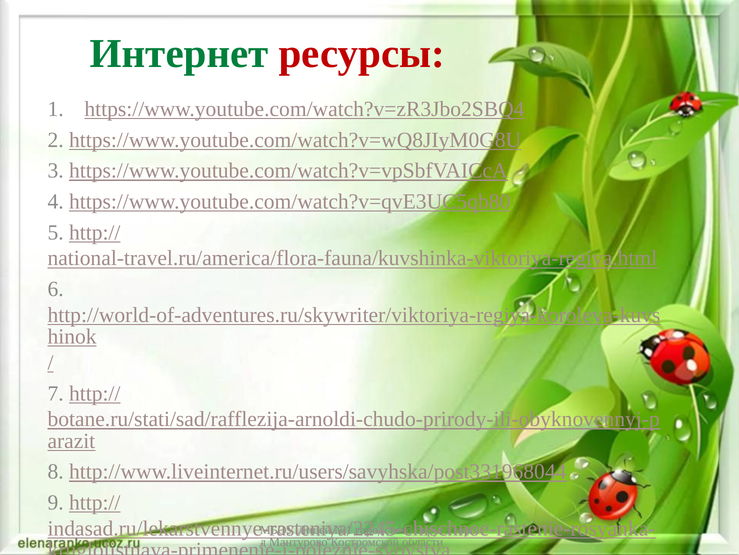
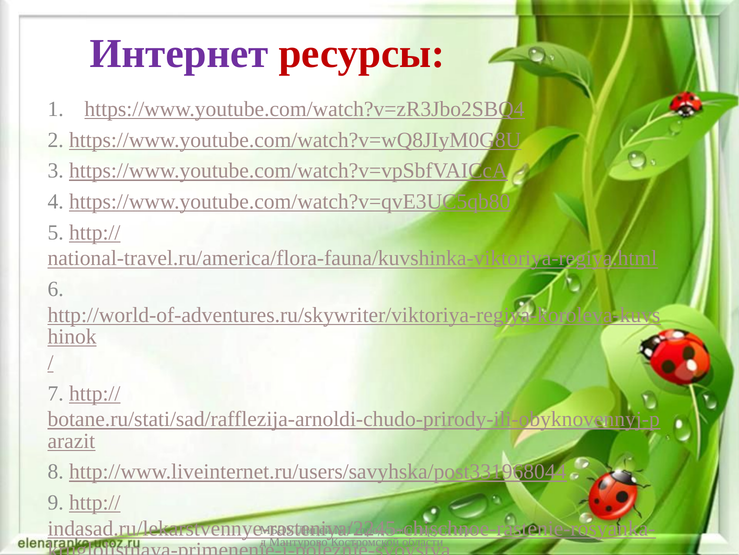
Интернет colour: green -> purple (179, 54)
